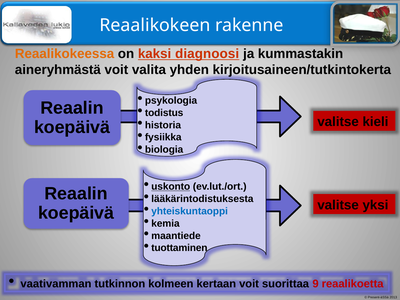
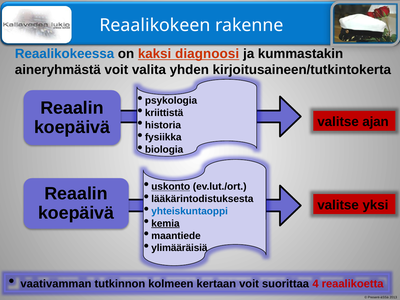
Reaalikokeessa colour: orange -> blue (65, 54)
todistus: todistus -> kriittistä (164, 113)
kieli: kieli -> ajan (376, 122)
kemia underline: none -> present (165, 223)
tuottaminen: tuottaminen -> ylimääräisiä (179, 248)
9: 9 -> 4 (316, 284)
